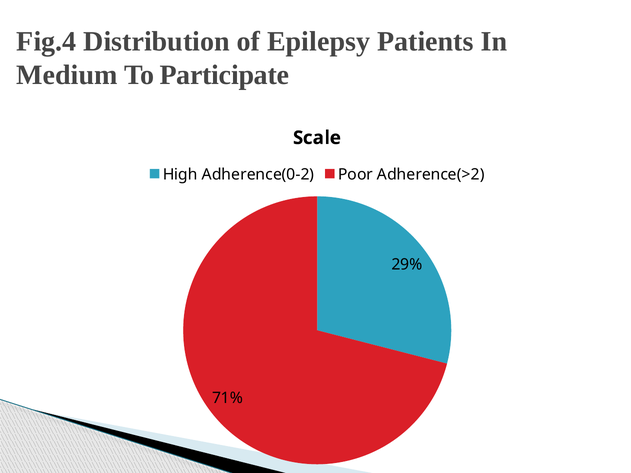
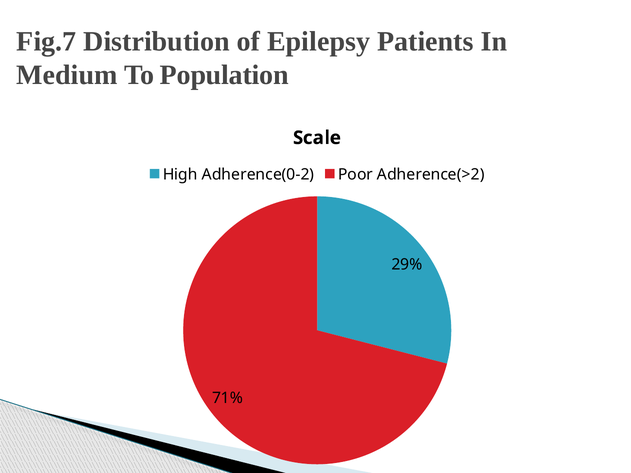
Fig.4: Fig.4 -> Fig.7 (46, 41)
Participate: Participate -> Population (224, 75)
